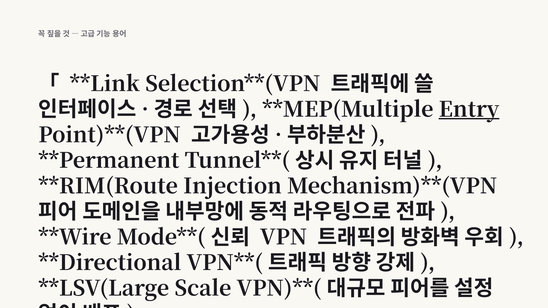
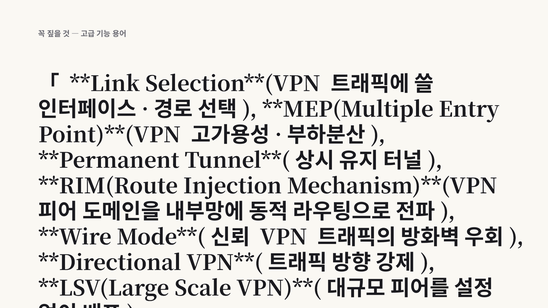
Entry underline: present -> none (469, 110)
